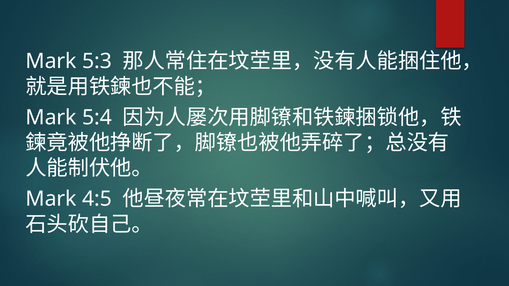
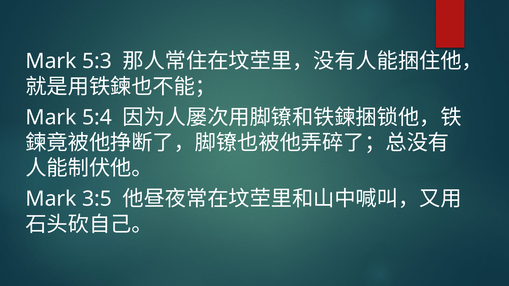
4:5: 4:5 -> 3:5 (97, 199)
